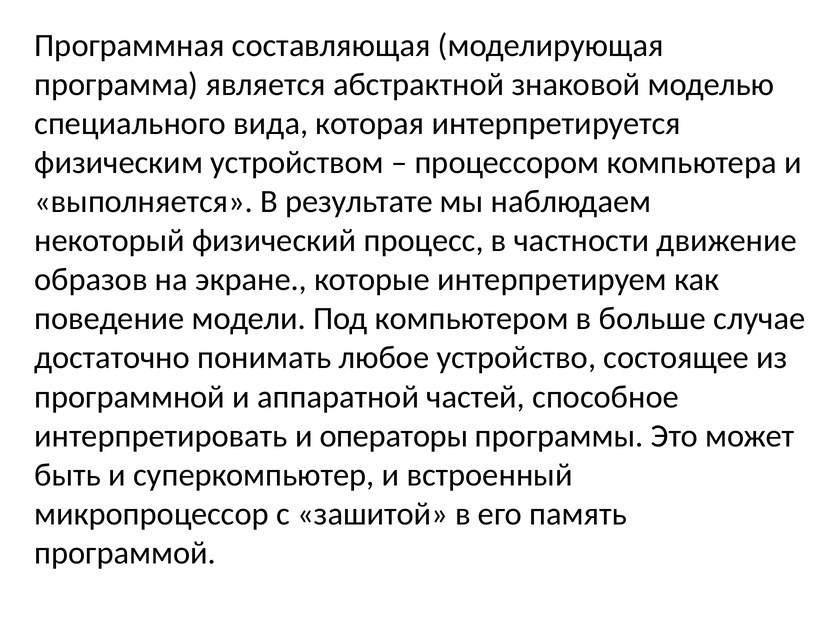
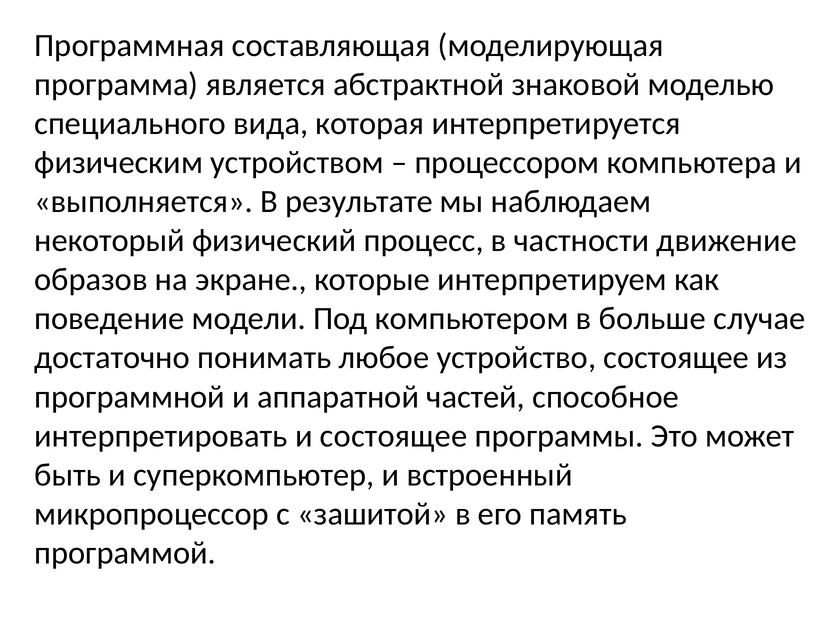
и операторы: операторы -> состоящее (394, 436)
